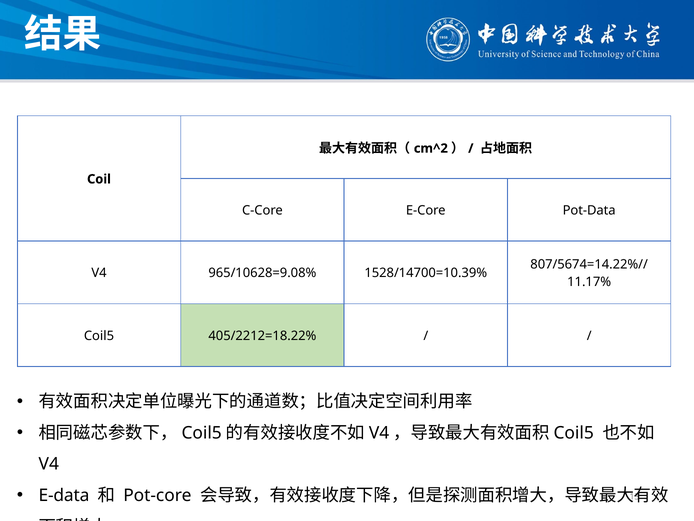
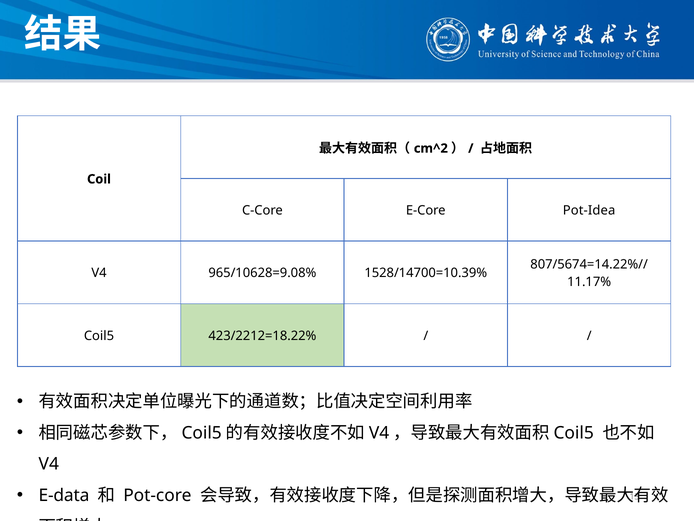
Pot-Data: Pot-Data -> Pot-Idea (589, 210)
405/2212=18.22%: 405/2212=18.22% -> 423/2212=18.22% (262, 335)
